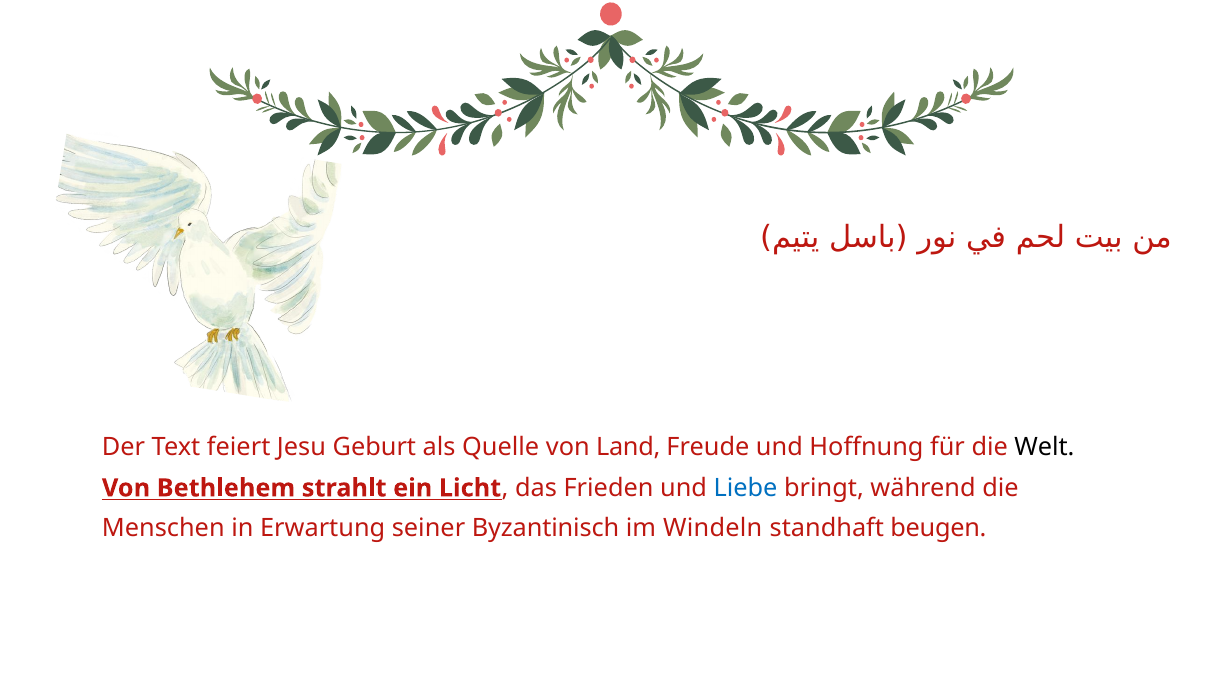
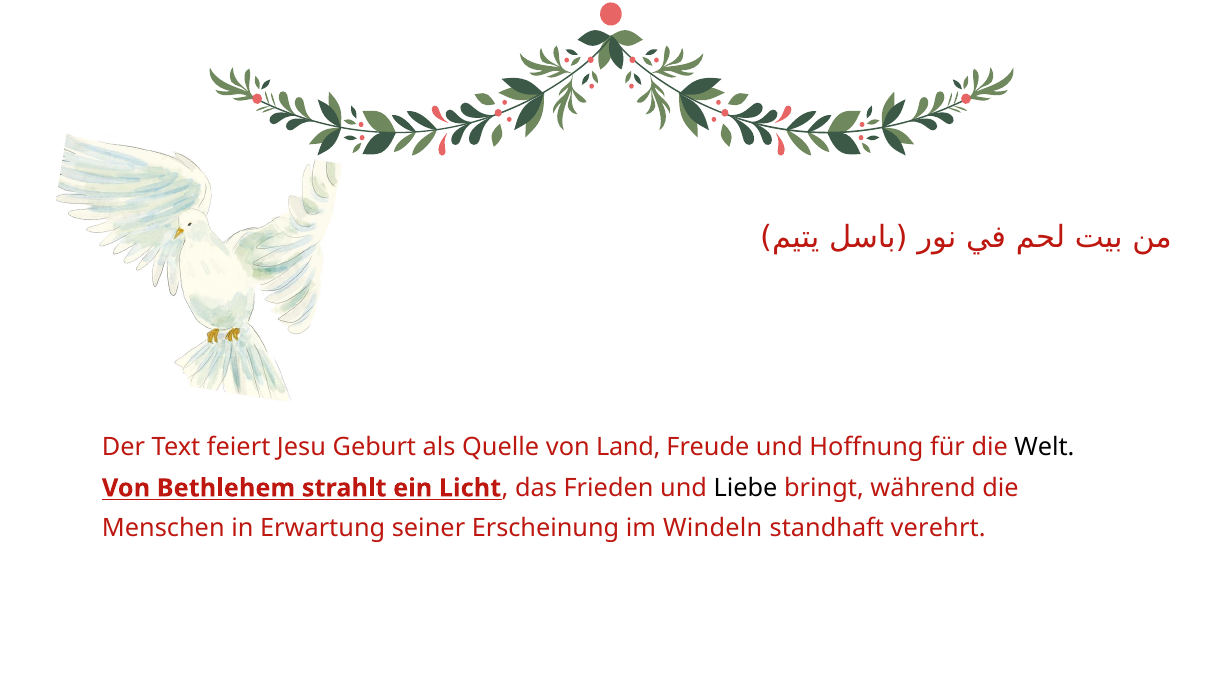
Liebe colour: blue -> black (746, 488)
Byzantinisch: Byzantinisch -> Erscheinung (546, 529)
beugen: beugen -> verehrt (938, 529)
